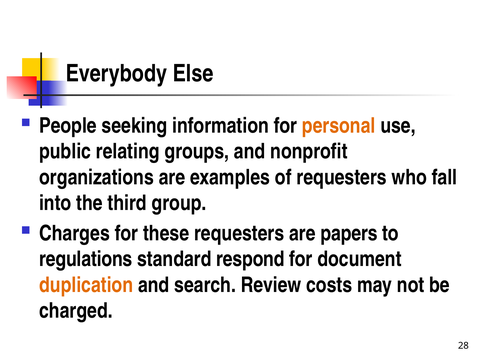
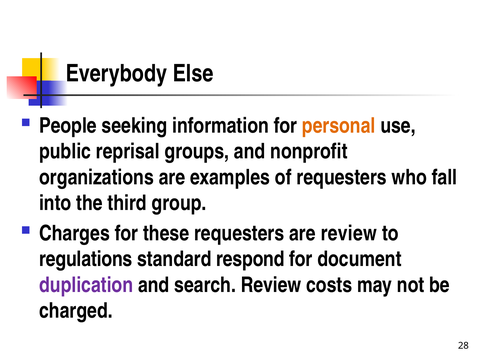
relating: relating -> reprisal (128, 152)
are papers: papers -> review (349, 233)
duplication colour: orange -> purple (86, 285)
